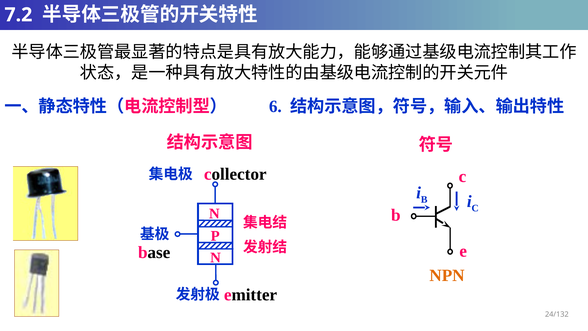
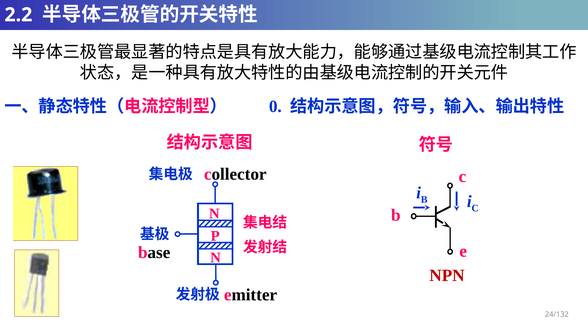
7.2: 7.2 -> 2.2 (18, 15)
6: 6 -> 0 (275, 107)
NPN colour: orange -> red (447, 275)
